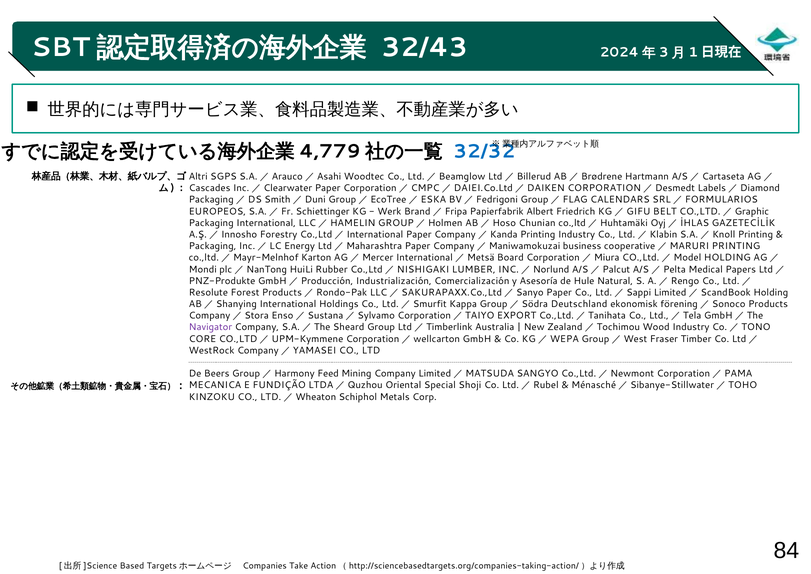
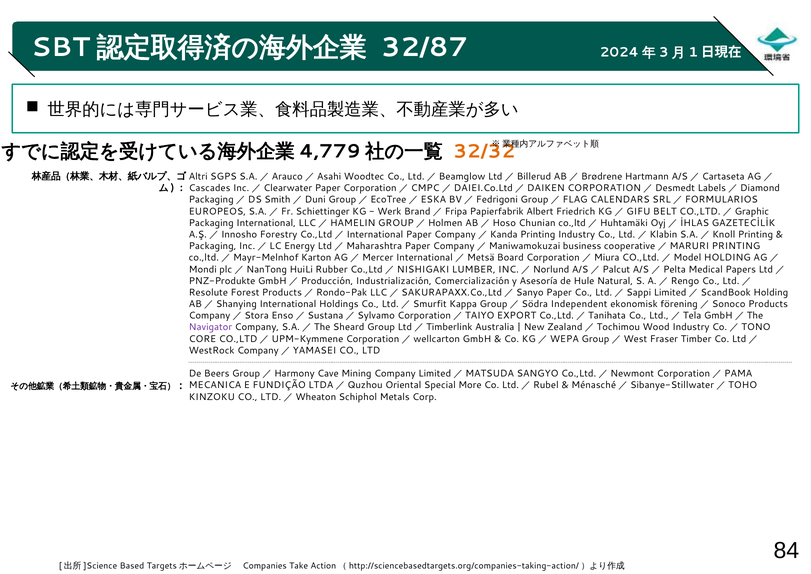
32/43: 32/43 -> 32/87 (425, 47)
32/32 colour: blue -> orange (484, 151)
Deutschland: Deutschland -> Independent (579, 304)
Feed: Feed -> Cave (328, 373)
Shoji: Shoji -> More (470, 385)
